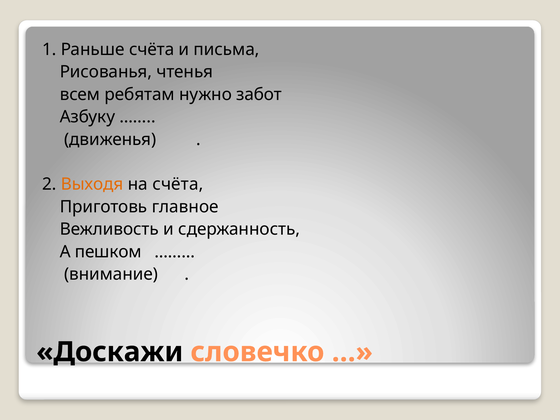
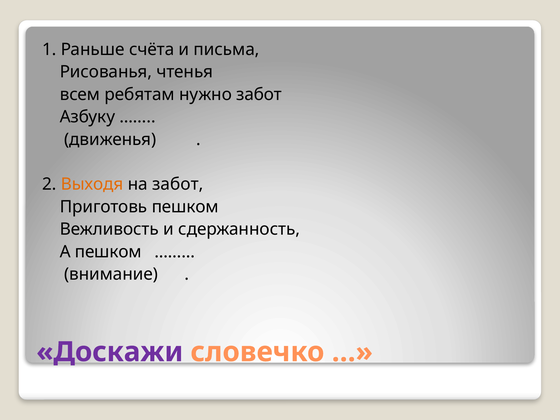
на счёта: счёта -> забот (178, 184)
Приготовь главное: главное -> пешком (185, 207)
Доскажи colour: black -> purple (110, 352)
